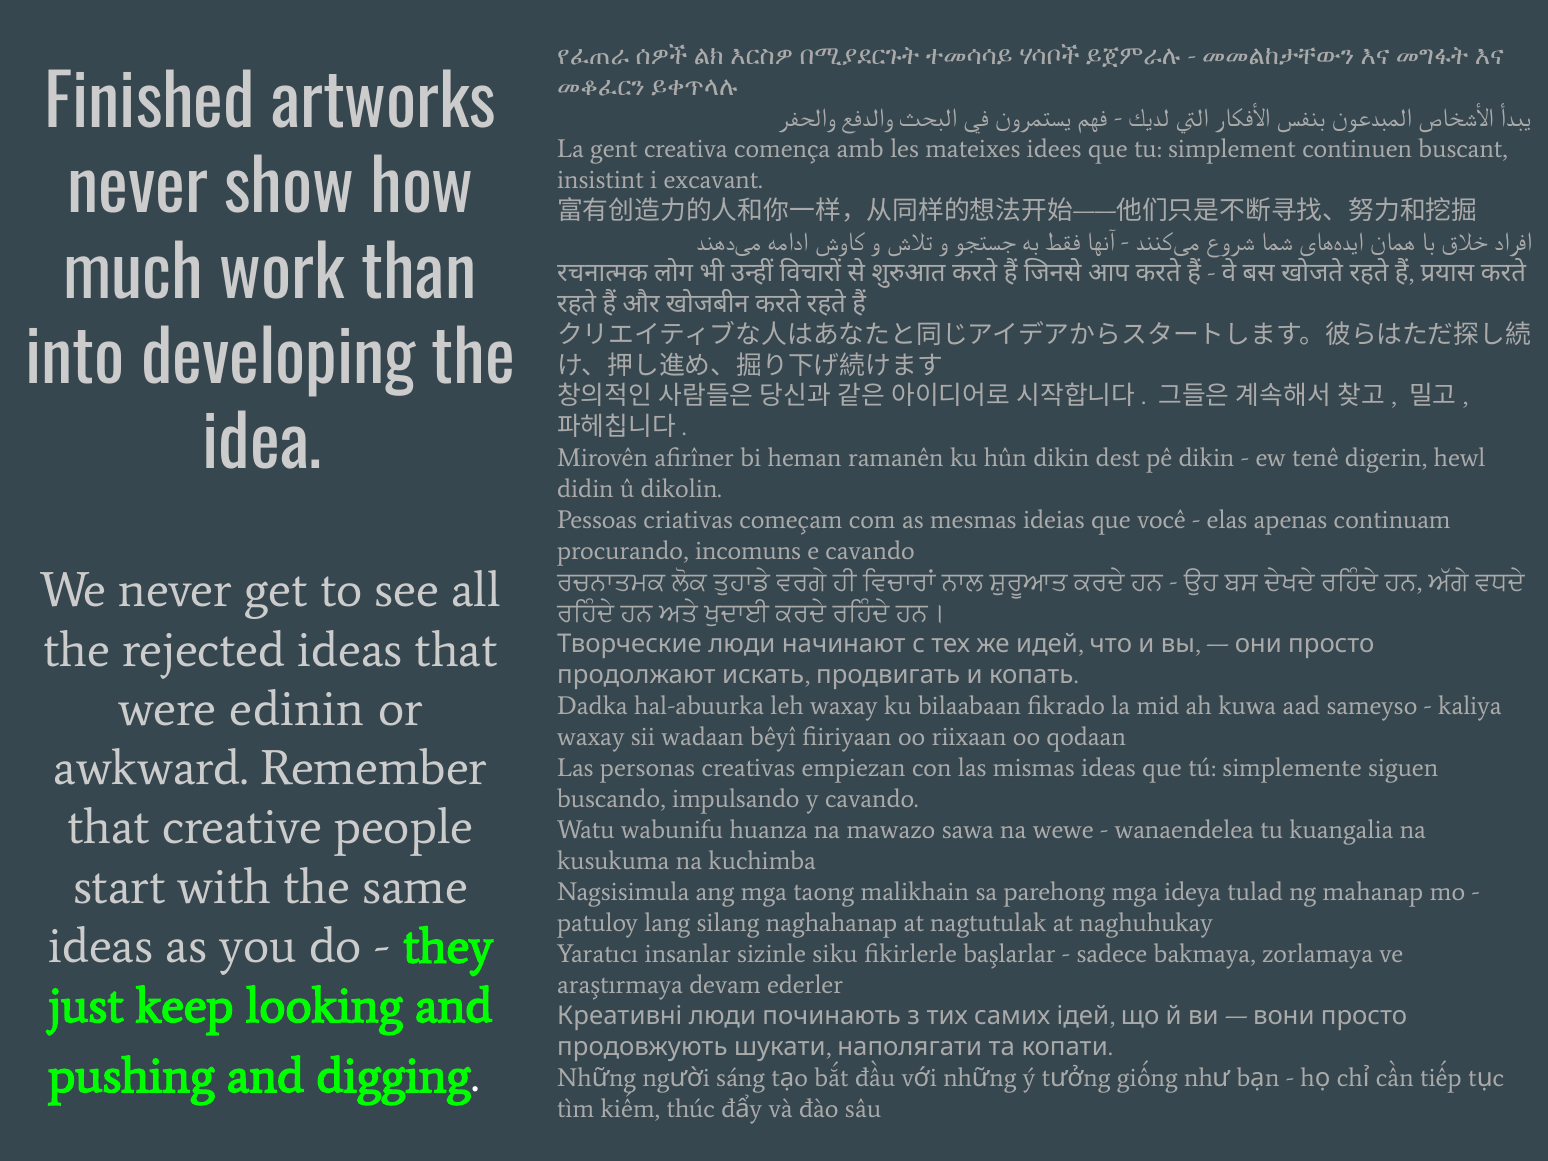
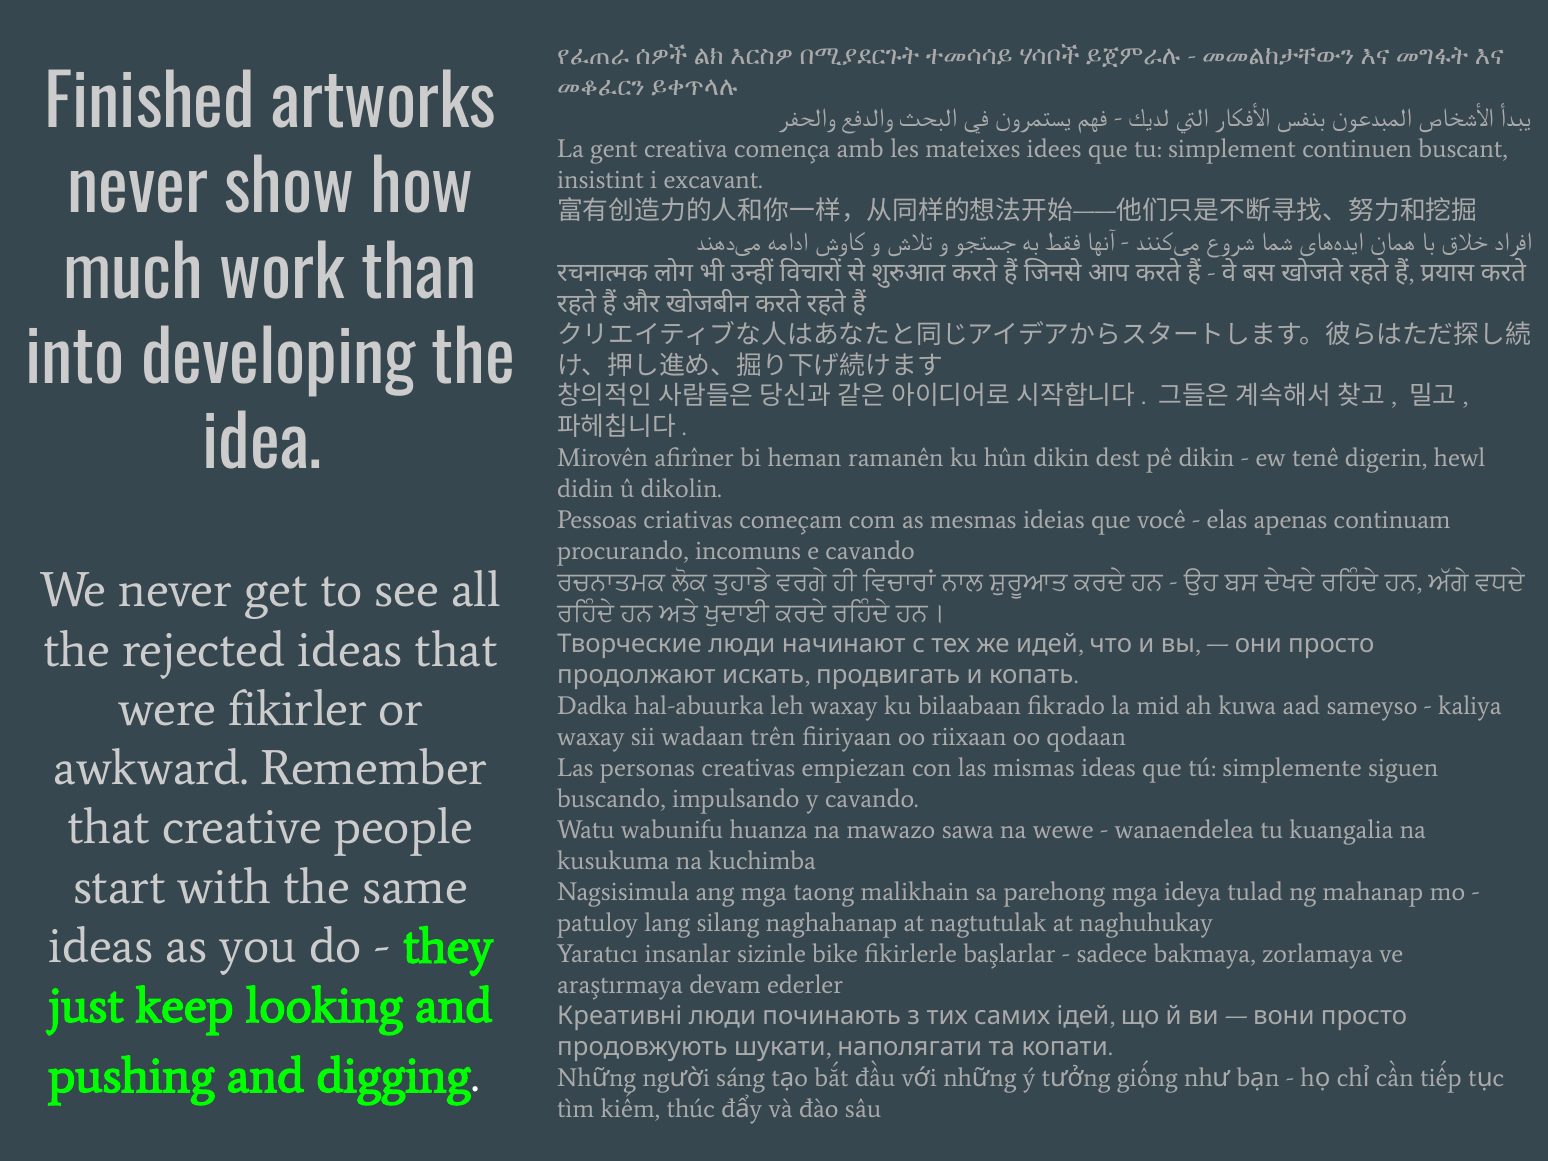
edinin: edinin -> fikirler (298, 709)
bêyî: bêyî -> trên (773, 737)
siku: siku -> bike (835, 954)
